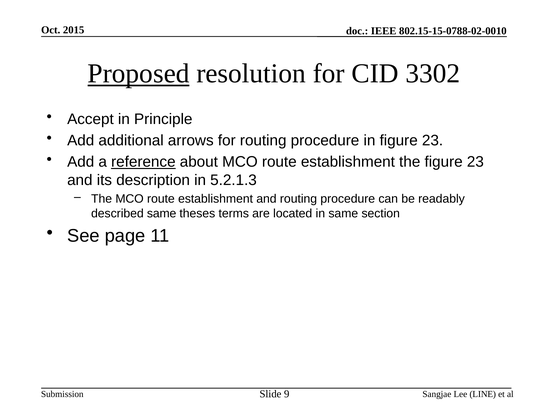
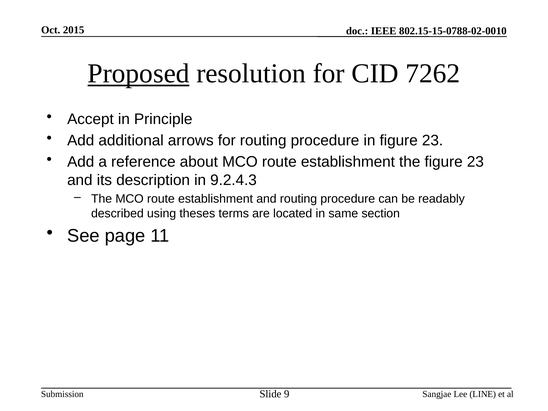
3302: 3302 -> 7262 (433, 74)
reference underline: present -> none (143, 162)
5.2.1.3: 5.2.1.3 -> 9.2.4.3 (234, 180)
described same: same -> using (162, 213)
